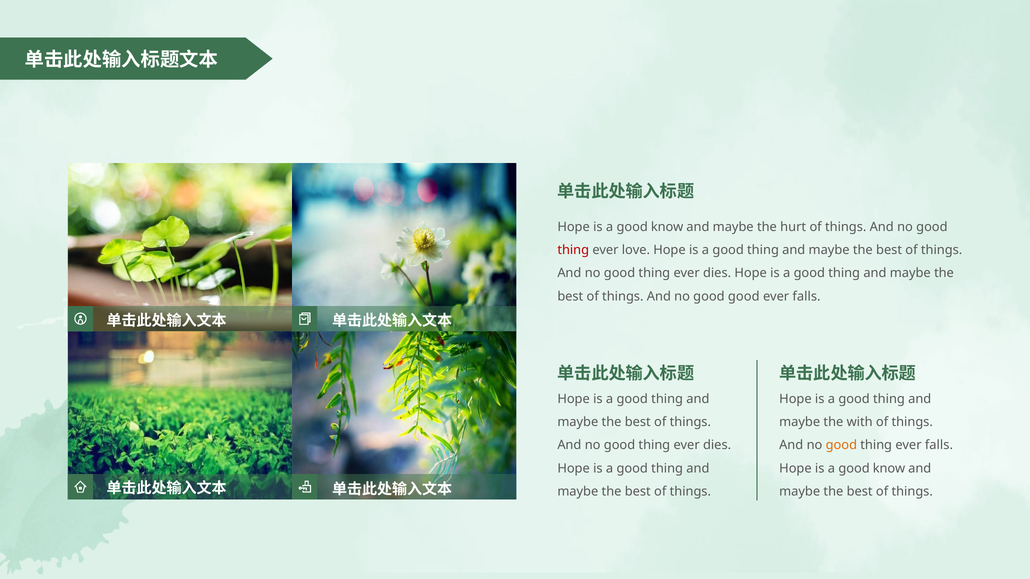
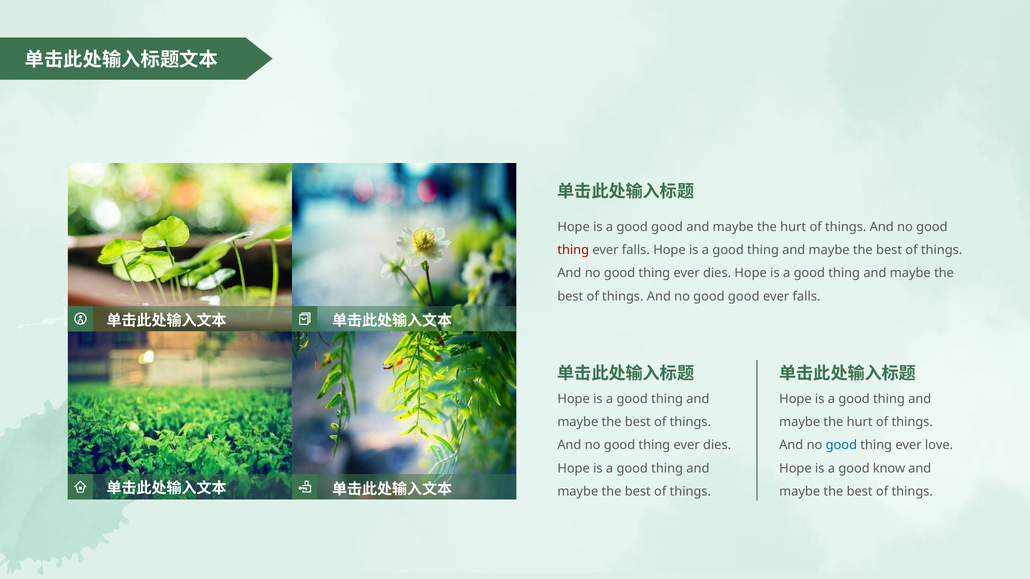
know: know -> good (667, 227)
love: love -> falls (636, 250)
with: with -> hurt (860, 422)
good colour: orange -> blue (841, 446)
thing ever falls: falls -> love (939, 446)
